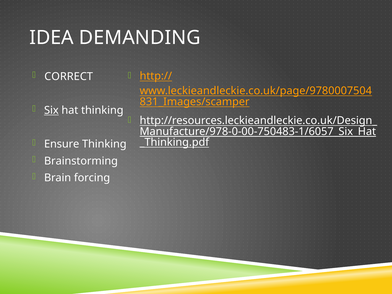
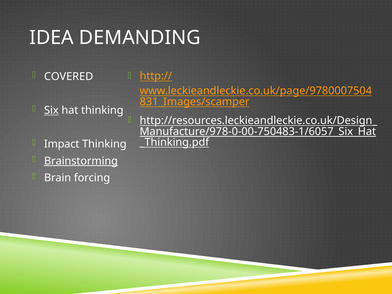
CORRECT: CORRECT -> COVERED (69, 76)
Ensure: Ensure -> Impact (62, 144)
Brainstorming underline: none -> present (81, 161)
